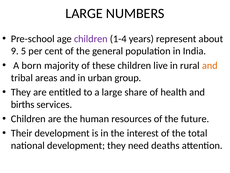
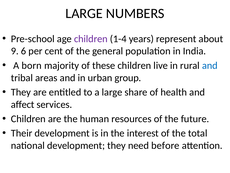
5: 5 -> 6 (24, 51)
and colour: orange -> blue (210, 65)
births: births -> affect (23, 104)
deaths: deaths -> before (165, 145)
